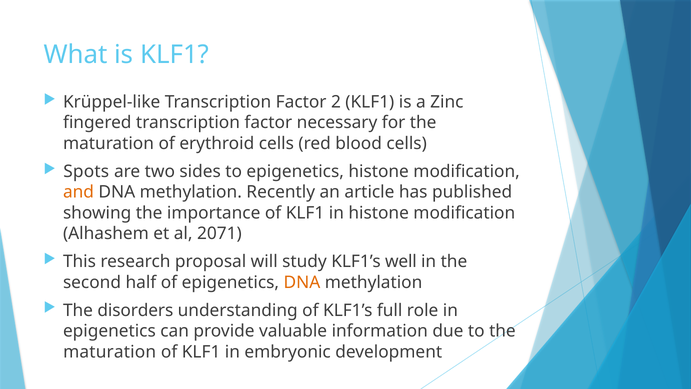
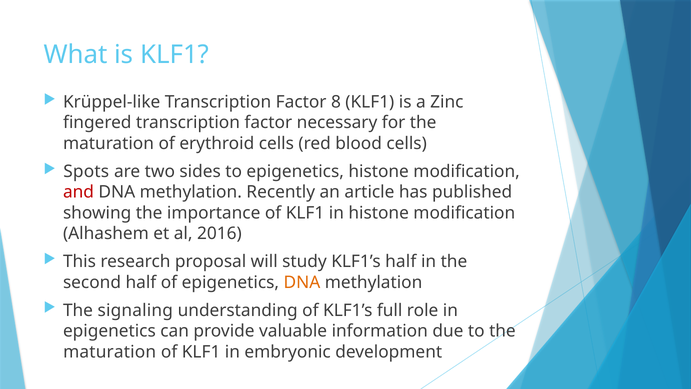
2: 2 -> 8 (336, 102)
and colour: orange -> red (78, 192)
2071: 2071 -> 2016 (219, 233)
KLF1’s well: well -> half (401, 261)
disorders: disorders -> signaling (135, 310)
